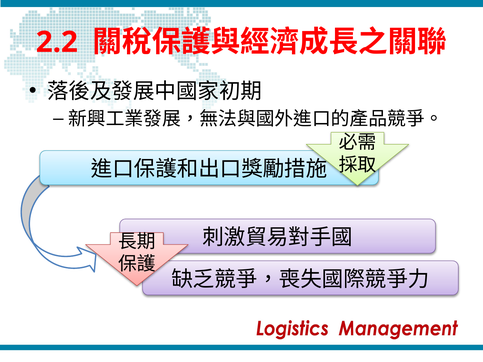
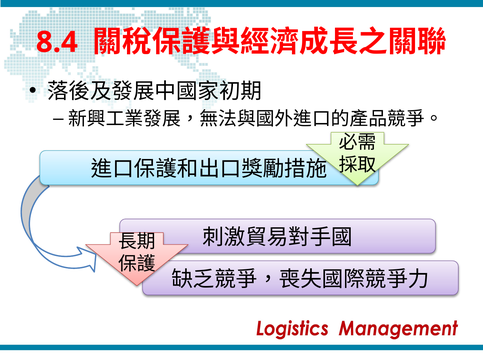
2.2: 2.2 -> 8.4 (57, 42)
